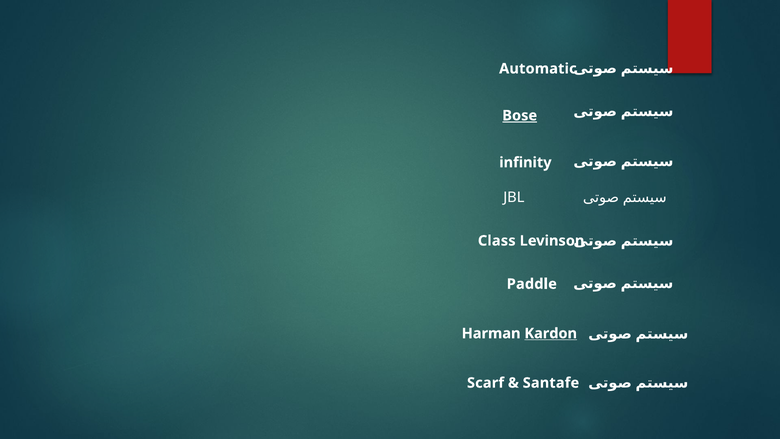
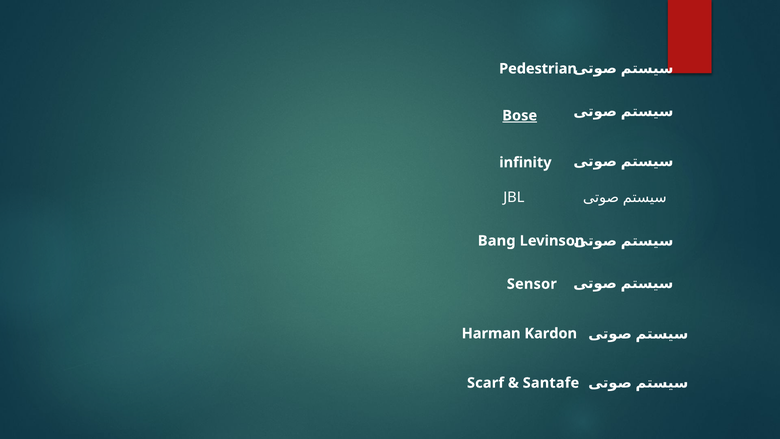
Automatic: Automatic -> Pedestrian (538, 69)
Class: Class -> Bang (497, 241)
Paddle: Paddle -> Sensor (532, 284)
Kardon underline: present -> none (551, 333)
